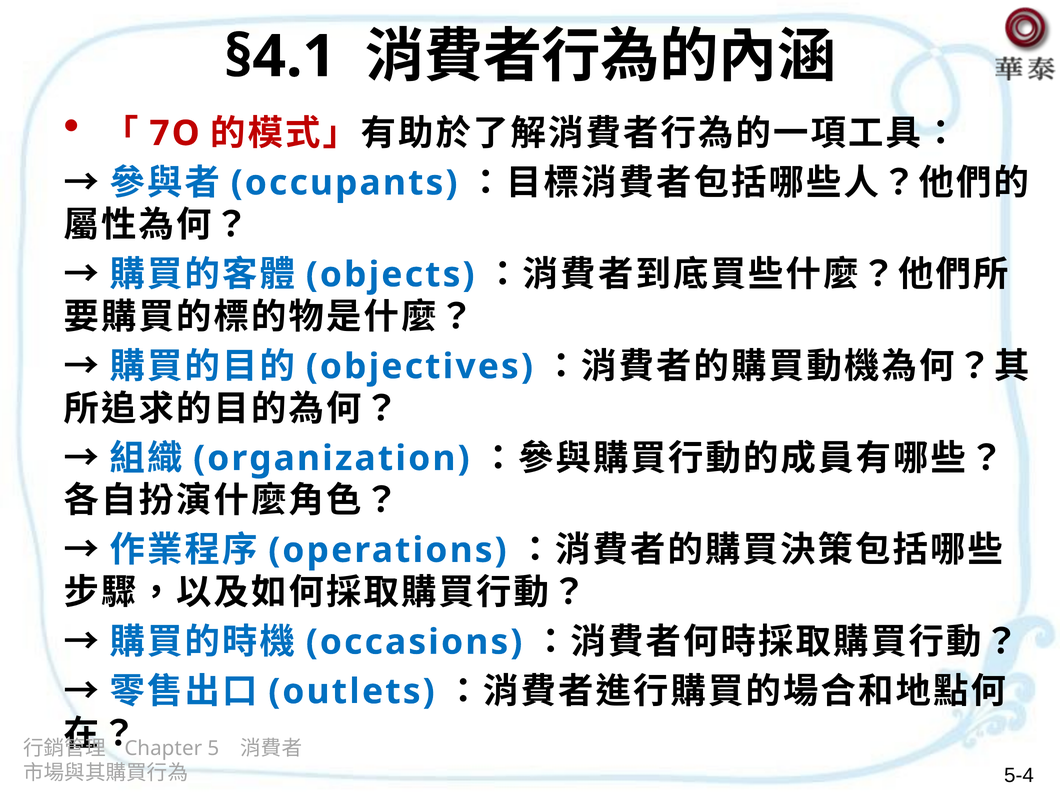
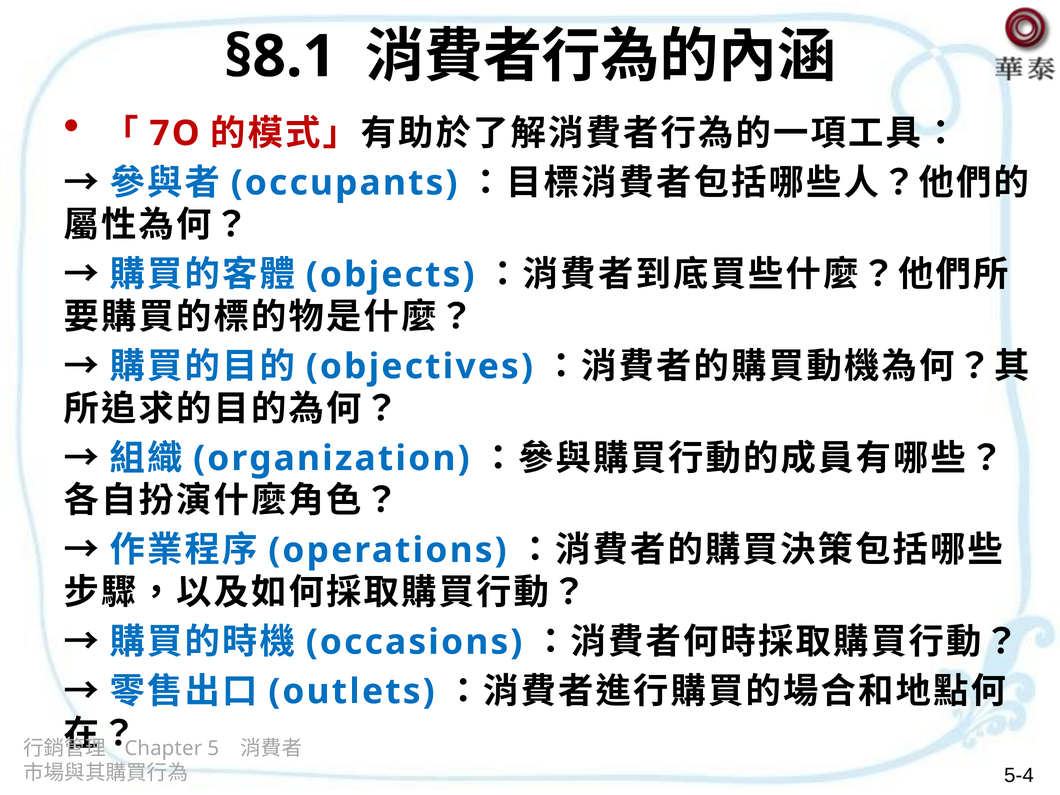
§4.1: §4.1 -> §8.1 (280, 57)
